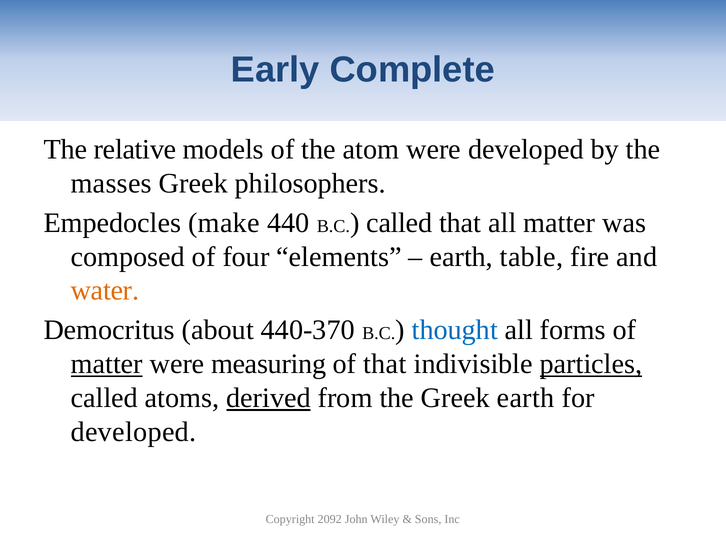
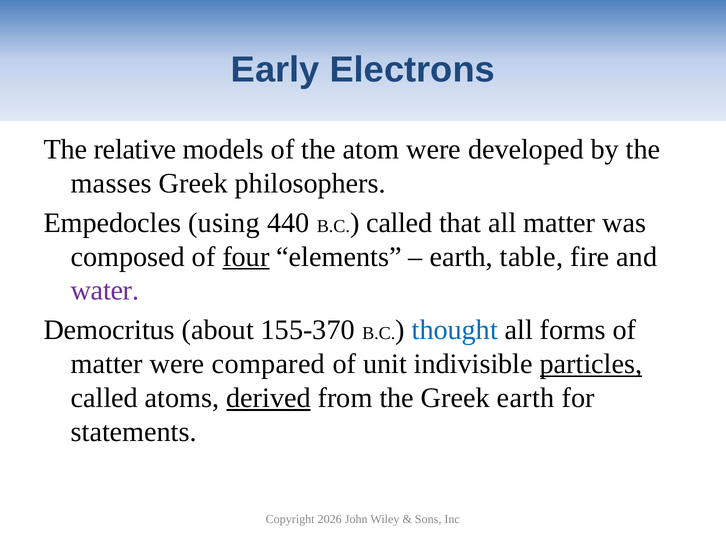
Complete: Complete -> Electrons (412, 70)
make: make -> using (224, 223)
four underline: none -> present (246, 257)
water colour: orange -> purple (105, 291)
440-370: 440-370 -> 155-370 (308, 330)
matter underline: present -> none (107, 364)
measuring: measuring -> compared (268, 364)
of that: that -> unit (385, 364)
developed: developed -> statements (134, 432)
2092: 2092 -> 2026 (330, 520)
